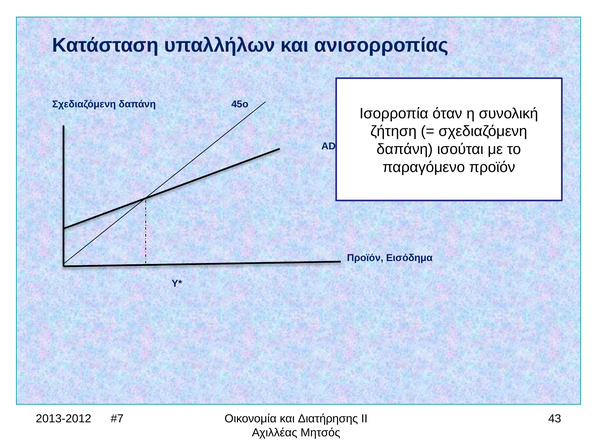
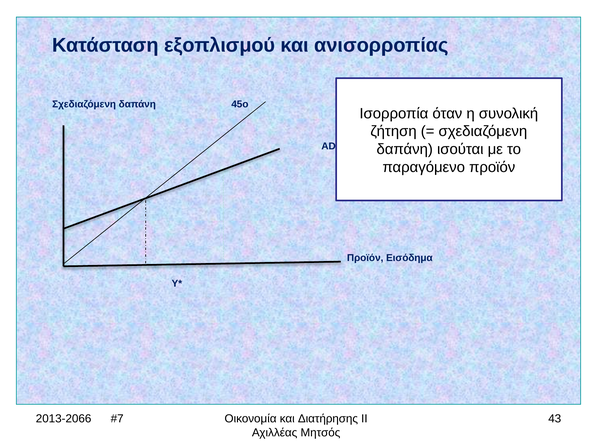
υπαλλήλων: υπαλλήλων -> εξοπλισμού (220, 45)
2013-2012: 2013-2012 -> 2013-2066 (64, 419)
